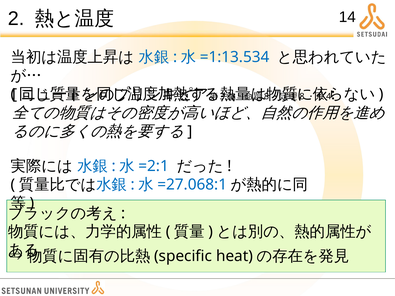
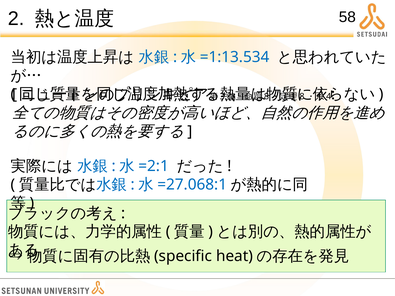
14: 14 -> 58 (348, 17)
